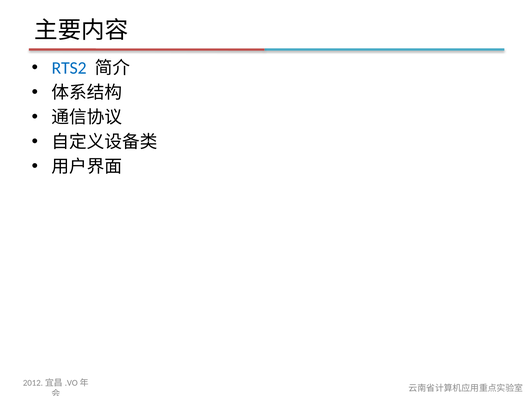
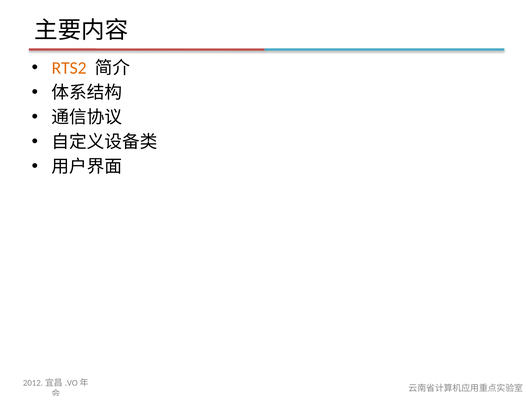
RTS2 colour: blue -> orange (69, 68)
